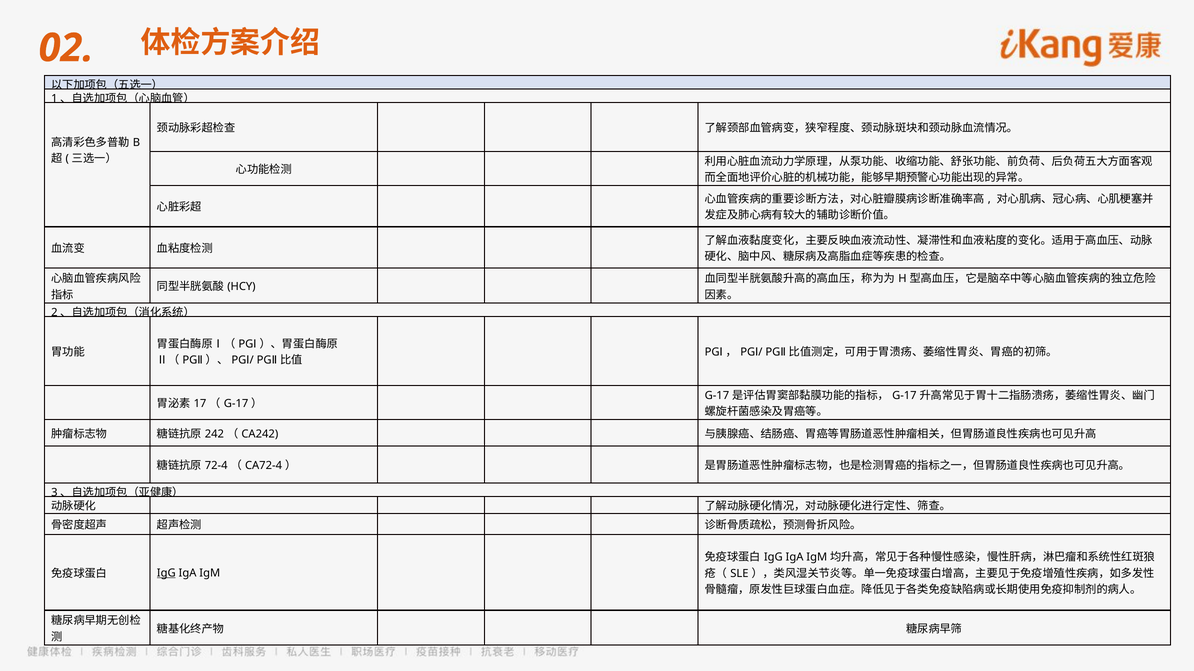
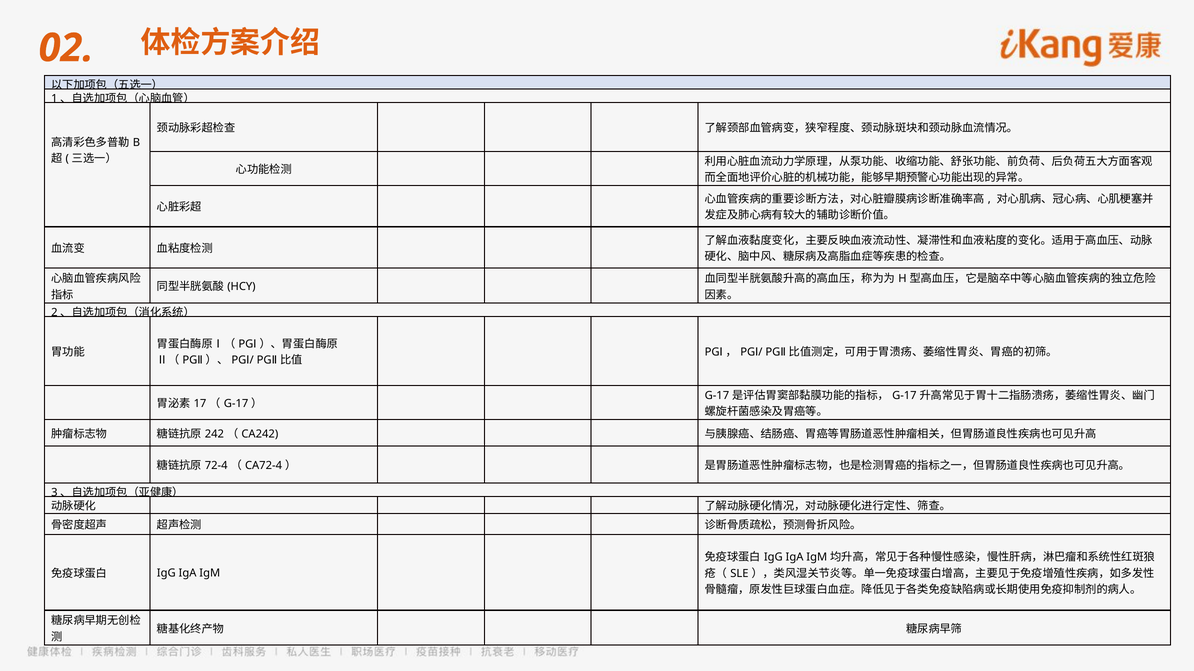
IgG underline: present -> none (166, 573)
